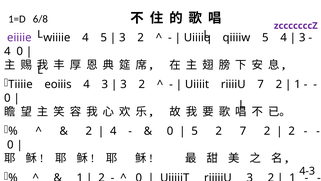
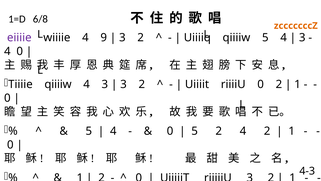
zcccccccZ colour: purple -> orange (296, 26)
4 5: 5 -> 9 (104, 38)
Tiiiie eoiiis: eoiiis -> qiiiiw (58, 84)
riiiiU 7: 7 -> 0 (261, 84)
2: 2 -> 5 (89, 131)
2 7: 7 -> 4 (243, 131)
2: 2 -> 1 (292, 131)
